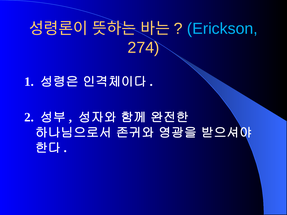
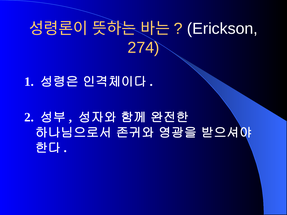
Erickson colour: light blue -> white (222, 29)
